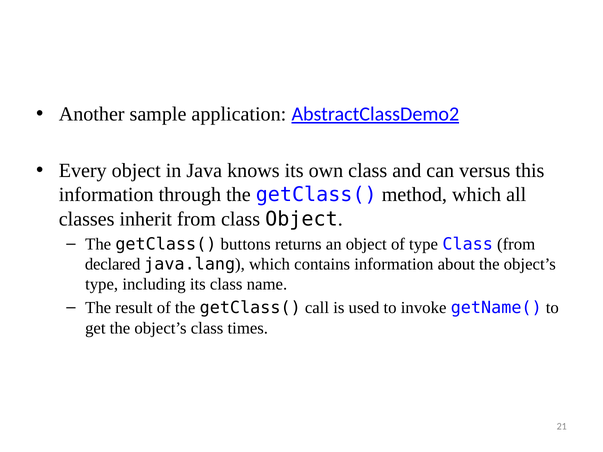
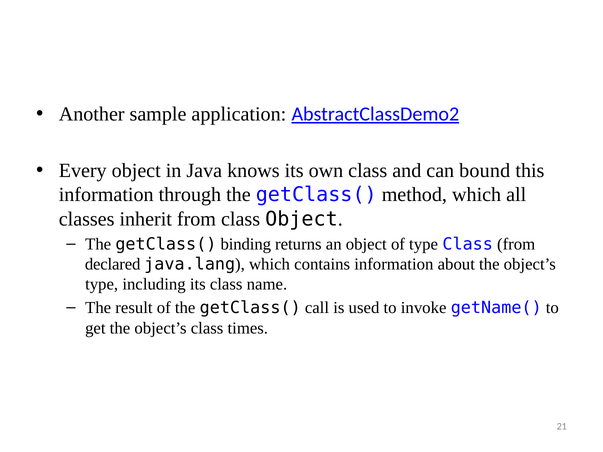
versus: versus -> bound (485, 171)
buttons: buttons -> binding (246, 244)
